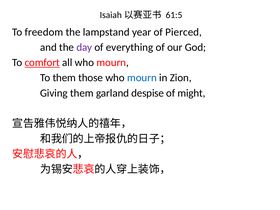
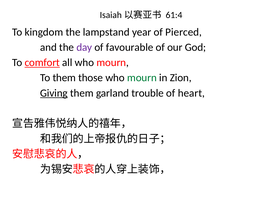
61:5: 61:5 -> 61:4 (174, 15)
freedom: freedom -> kingdom (44, 32)
everything: everything -> favourable (130, 47)
mourn colour: blue -> green (142, 78)
Giving underline: none -> present (54, 93)
despise: despise -> trouble (148, 93)
might: might -> heart (191, 93)
